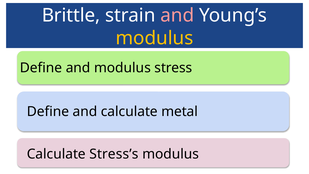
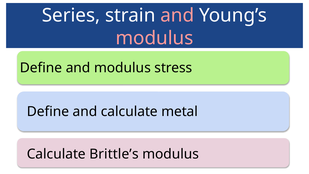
Brittle: Brittle -> Series (71, 15)
modulus colour: yellow -> pink (154, 38)
Stress’s: Stress’s -> Brittle’s (114, 154)
